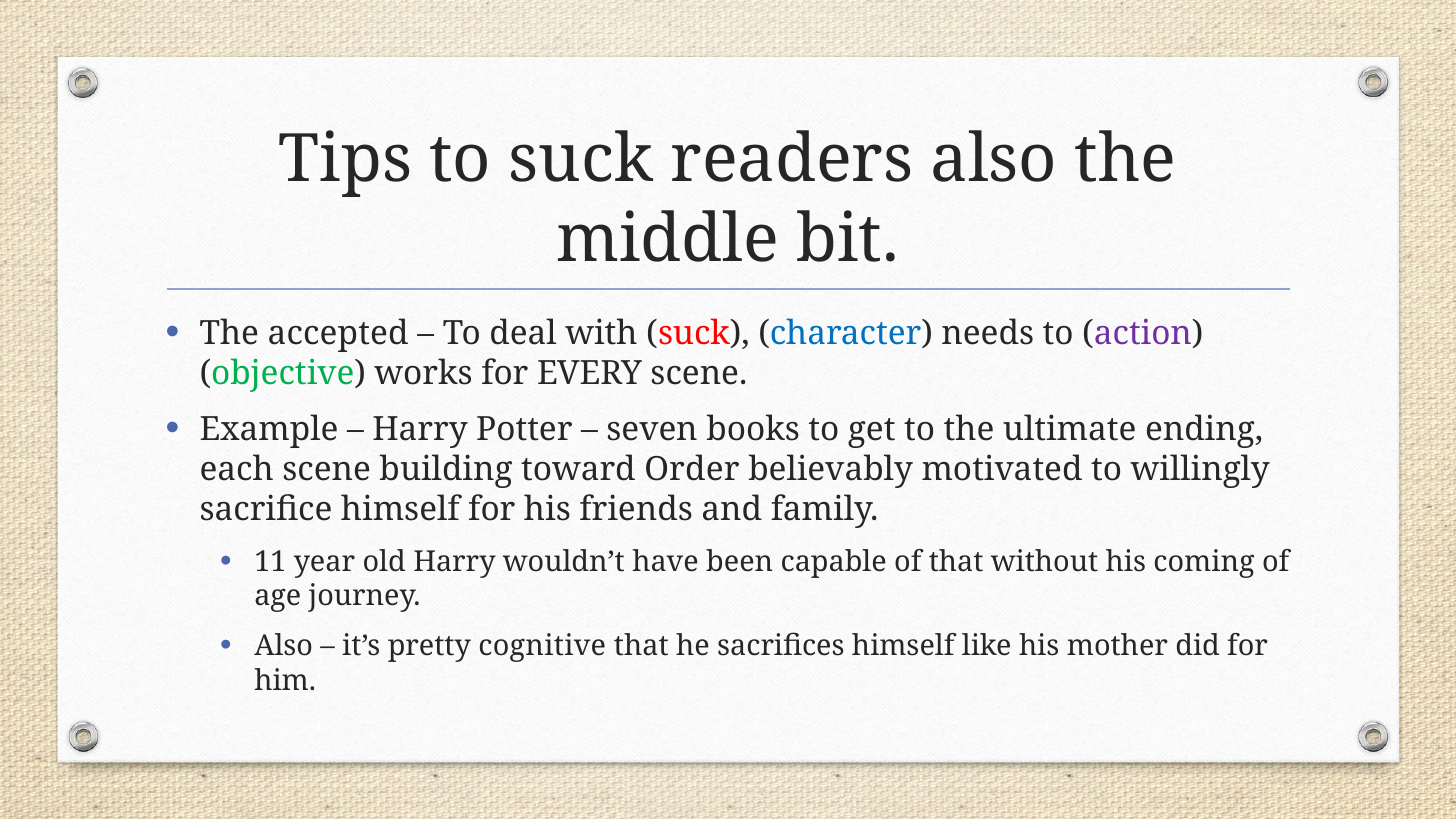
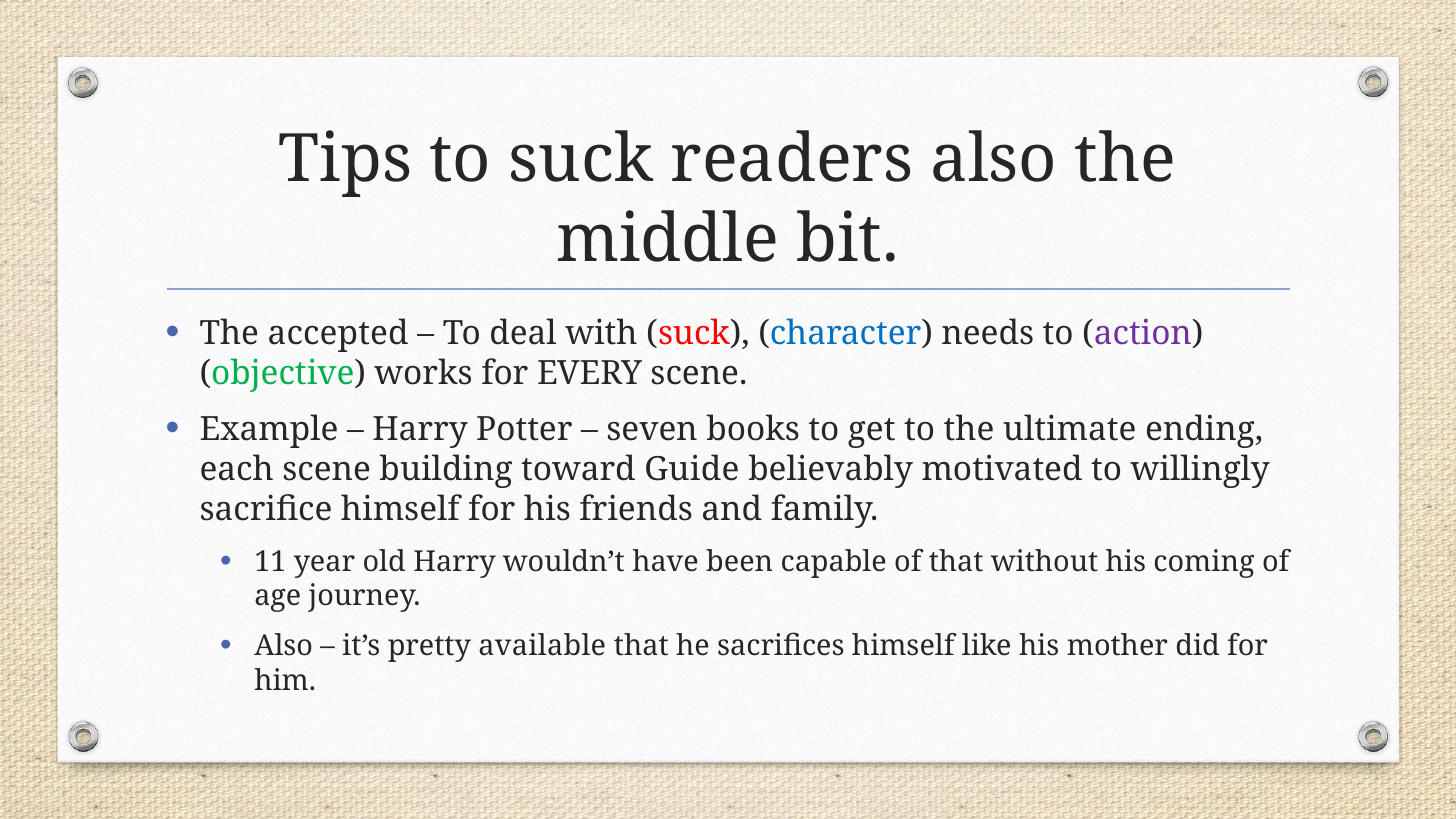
Order: Order -> Guide (692, 470)
cognitive: cognitive -> available (542, 646)
